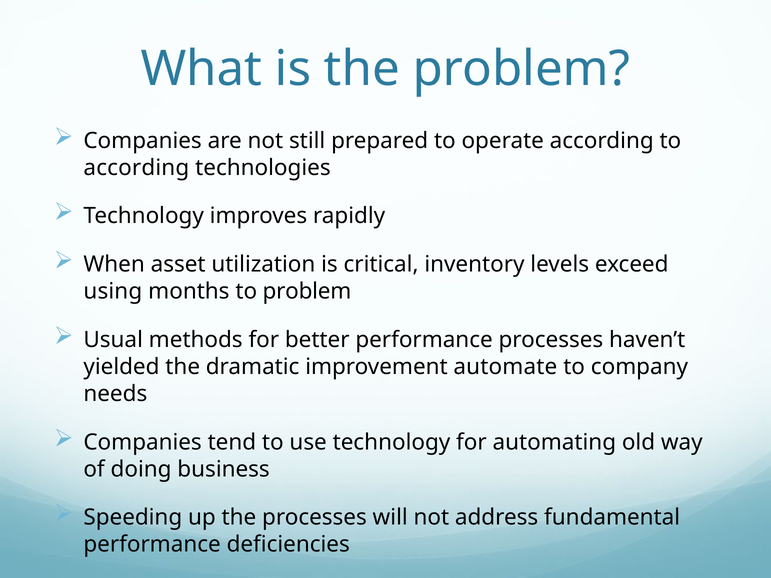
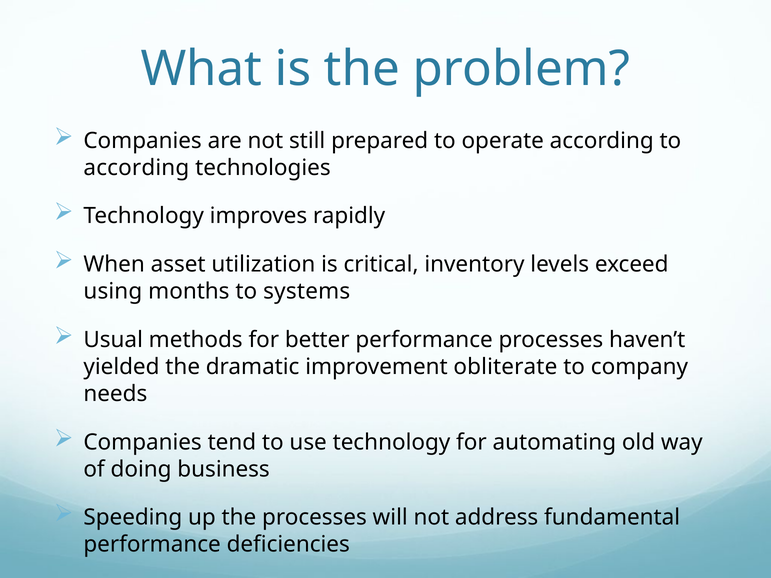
to problem: problem -> systems (307, 292)
automate: automate -> obliterate (505, 367)
